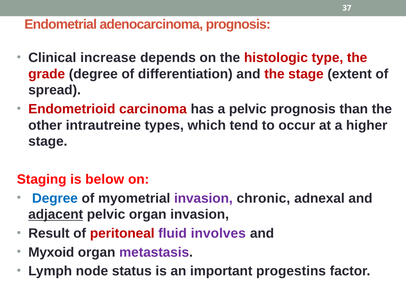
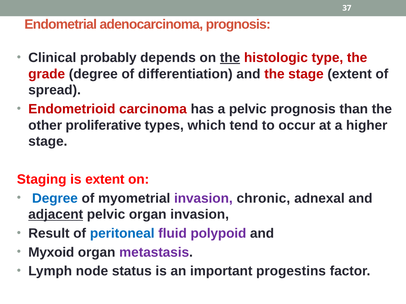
increase: increase -> probably (108, 58)
the underline: none -> present (230, 58)
intrautreine: intrautreine -> proliferative (103, 126)
is below: below -> extent (105, 180)
peritoneal colour: red -> blue (122, 234)
involves: involves -> polypoid (218, 234)
